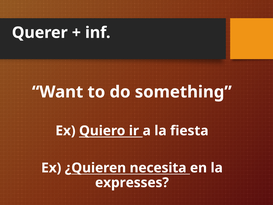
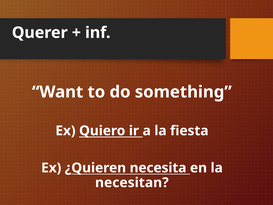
expresses: expresses -> necesitan (132, 182)
